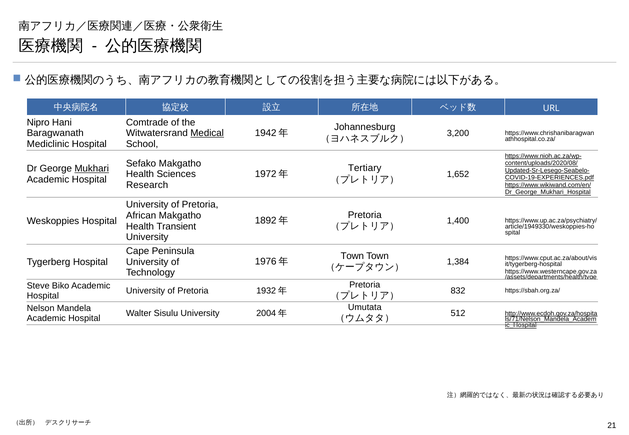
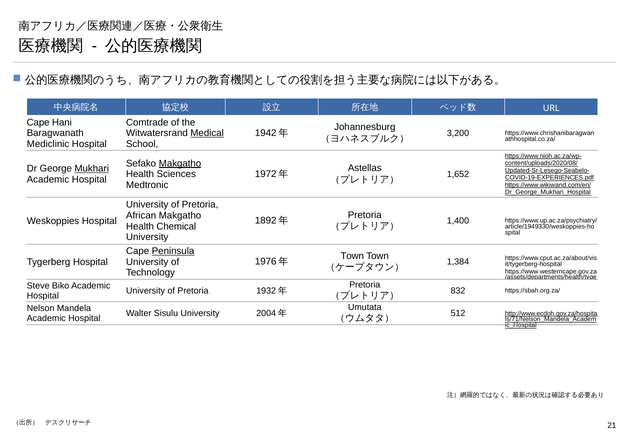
Nipro: Nipro -> Cape (38, 122)
Makgatho underline: none -> present (180, 163)
Tertiary: Tertiary -> Astellas (365, 168)
Research: Research -> Medtronic (147, 185)
Transient: Transient -> Chemical (176, 227)
Peninsula underline: none -> present (173, 251)
